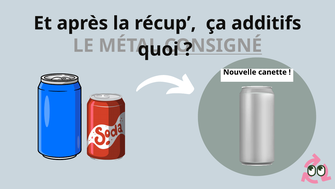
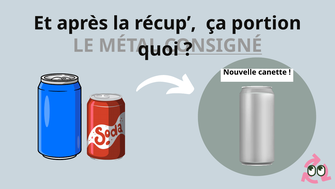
additifs: additifs -> portion (266, 23)
